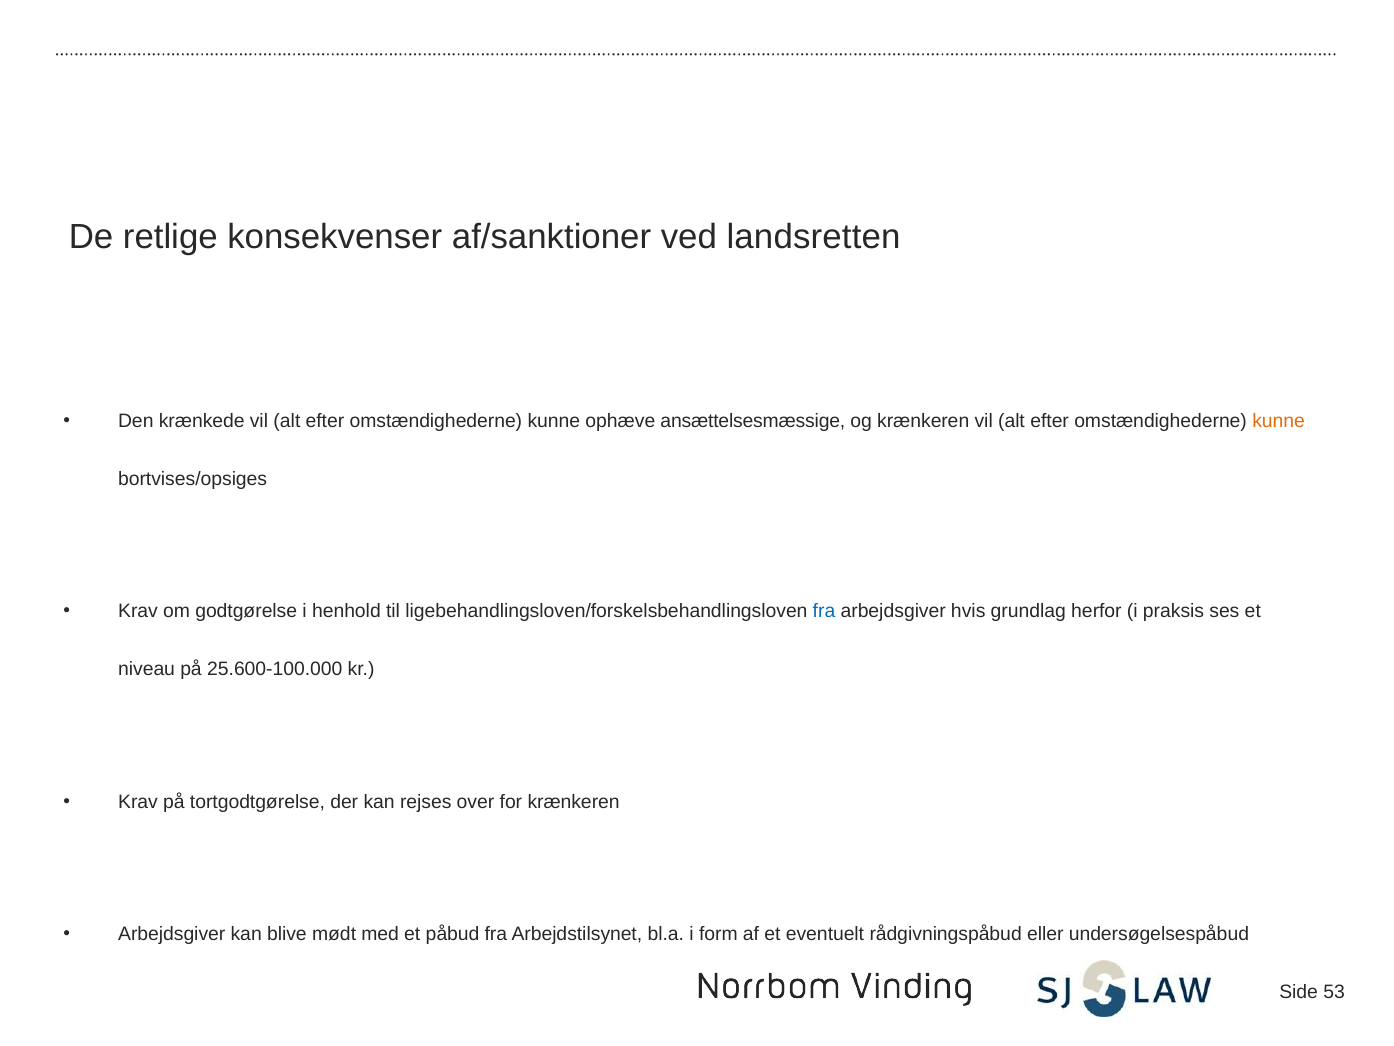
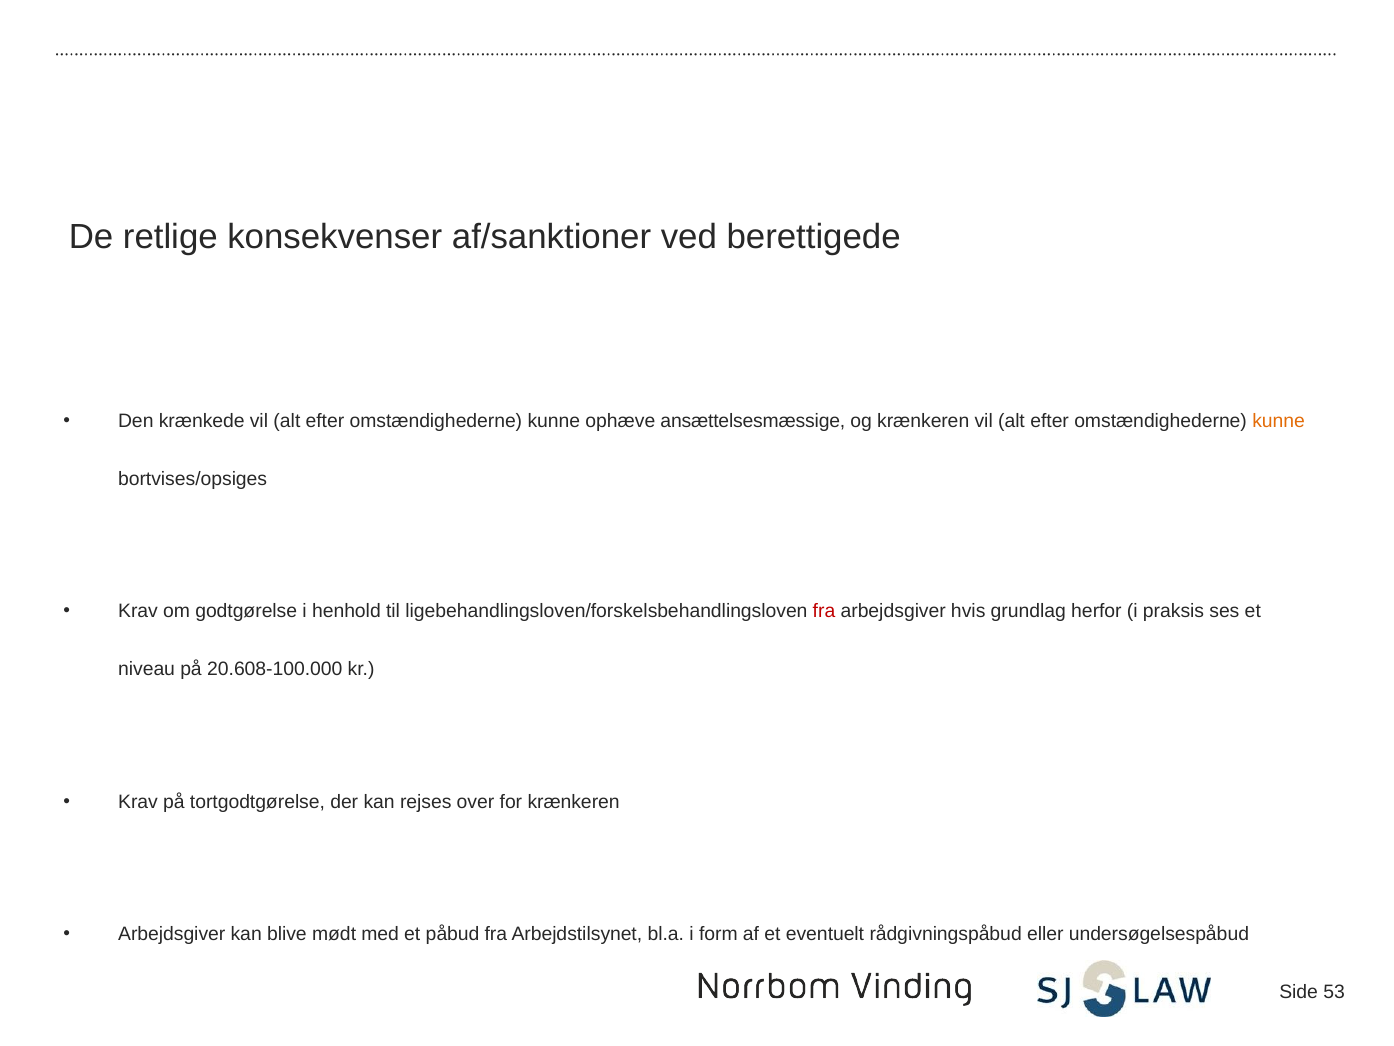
landsretten: landsretten -> berettigede (814, 237)
fra colour: blue -> red (824, 611)
25.600-100.000: 25.600-100.000 -> 20.608-100.000 (275, 669)
